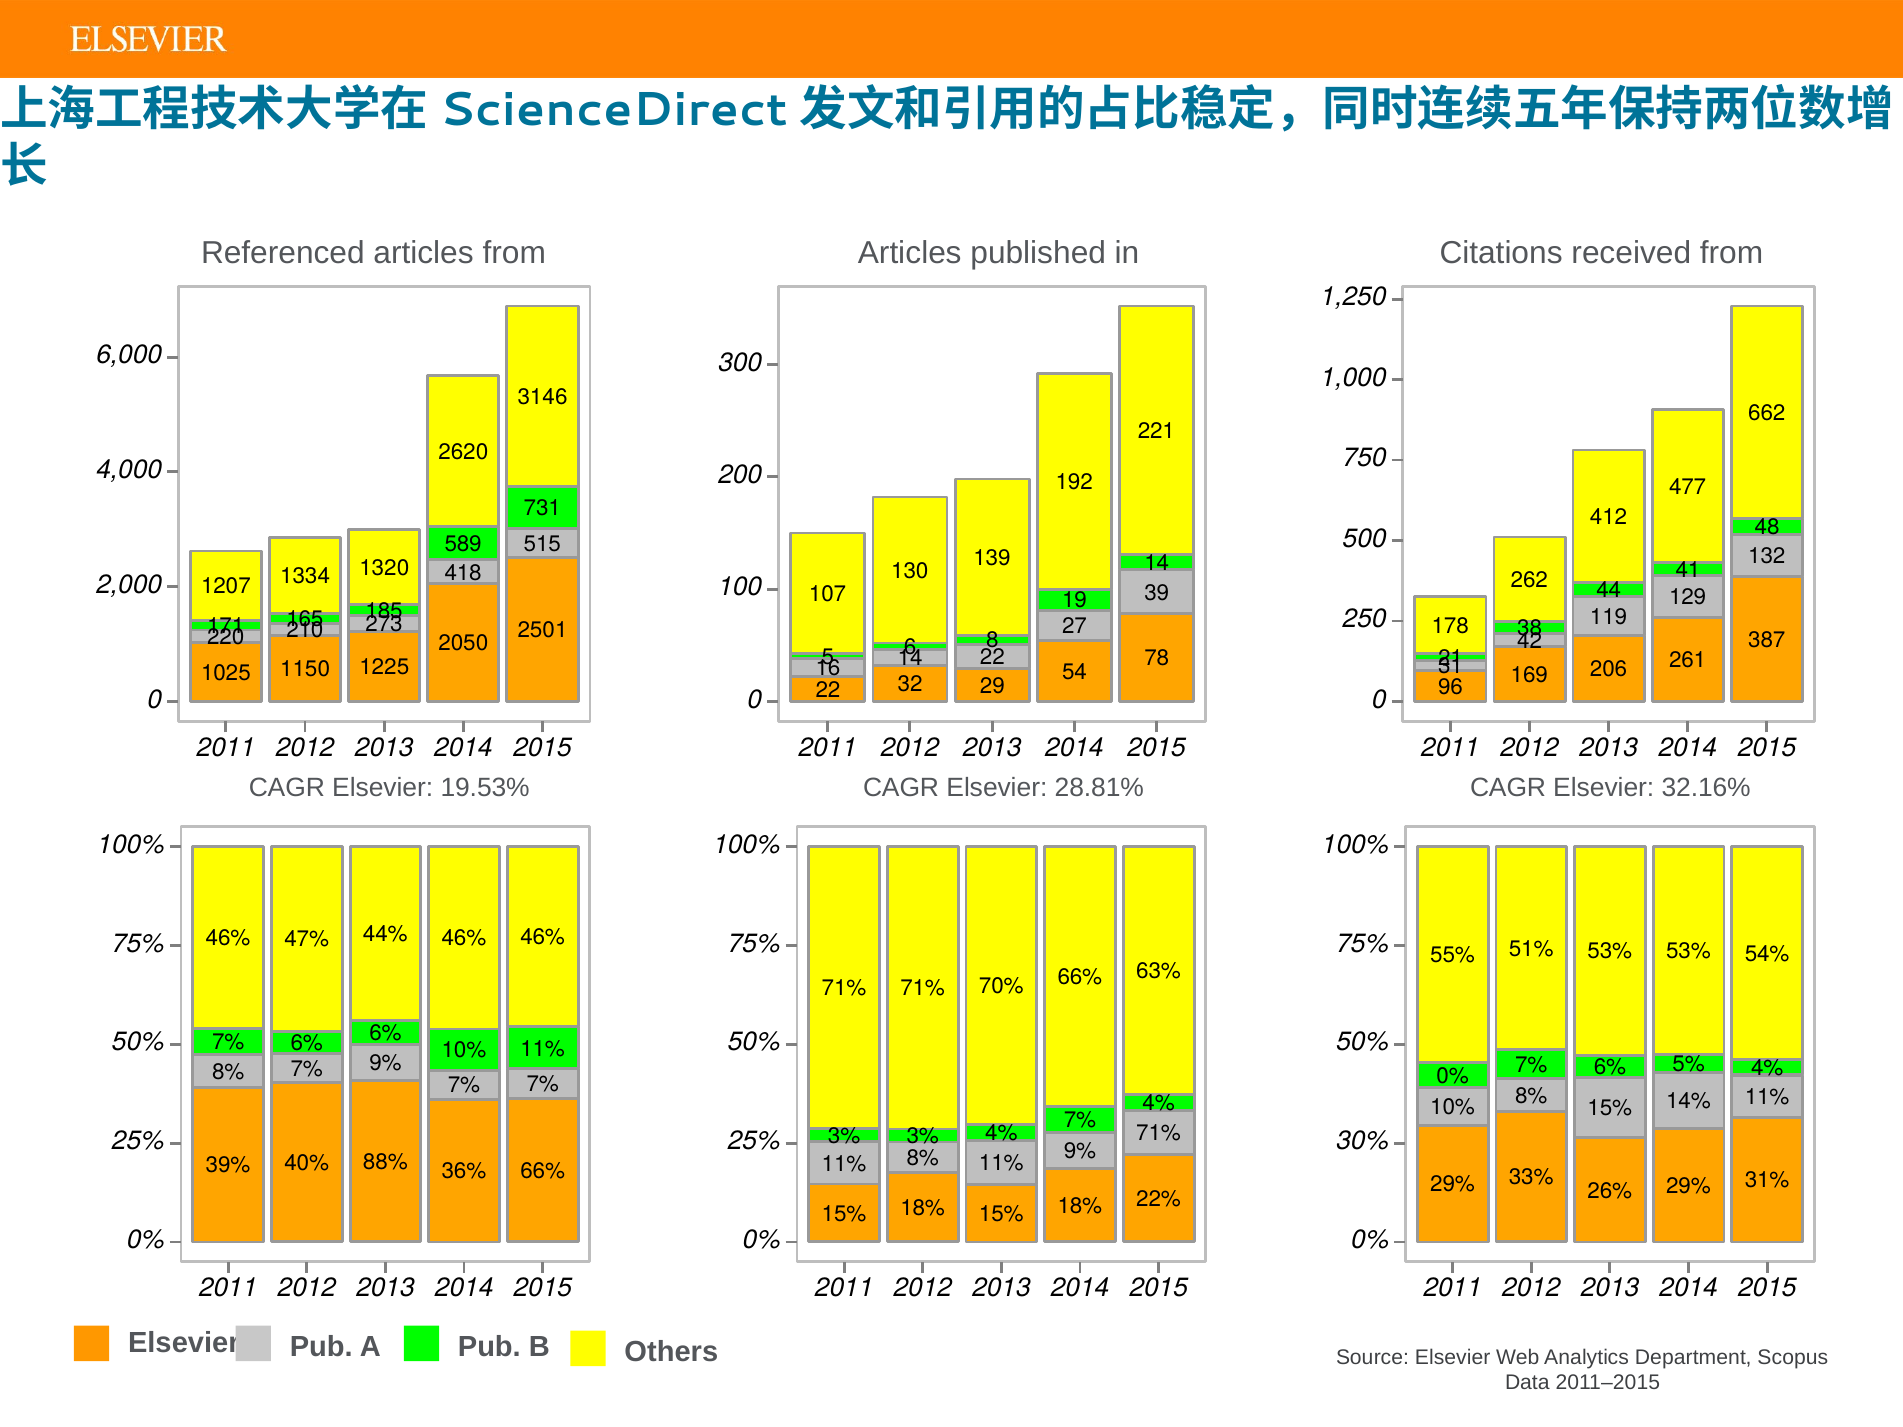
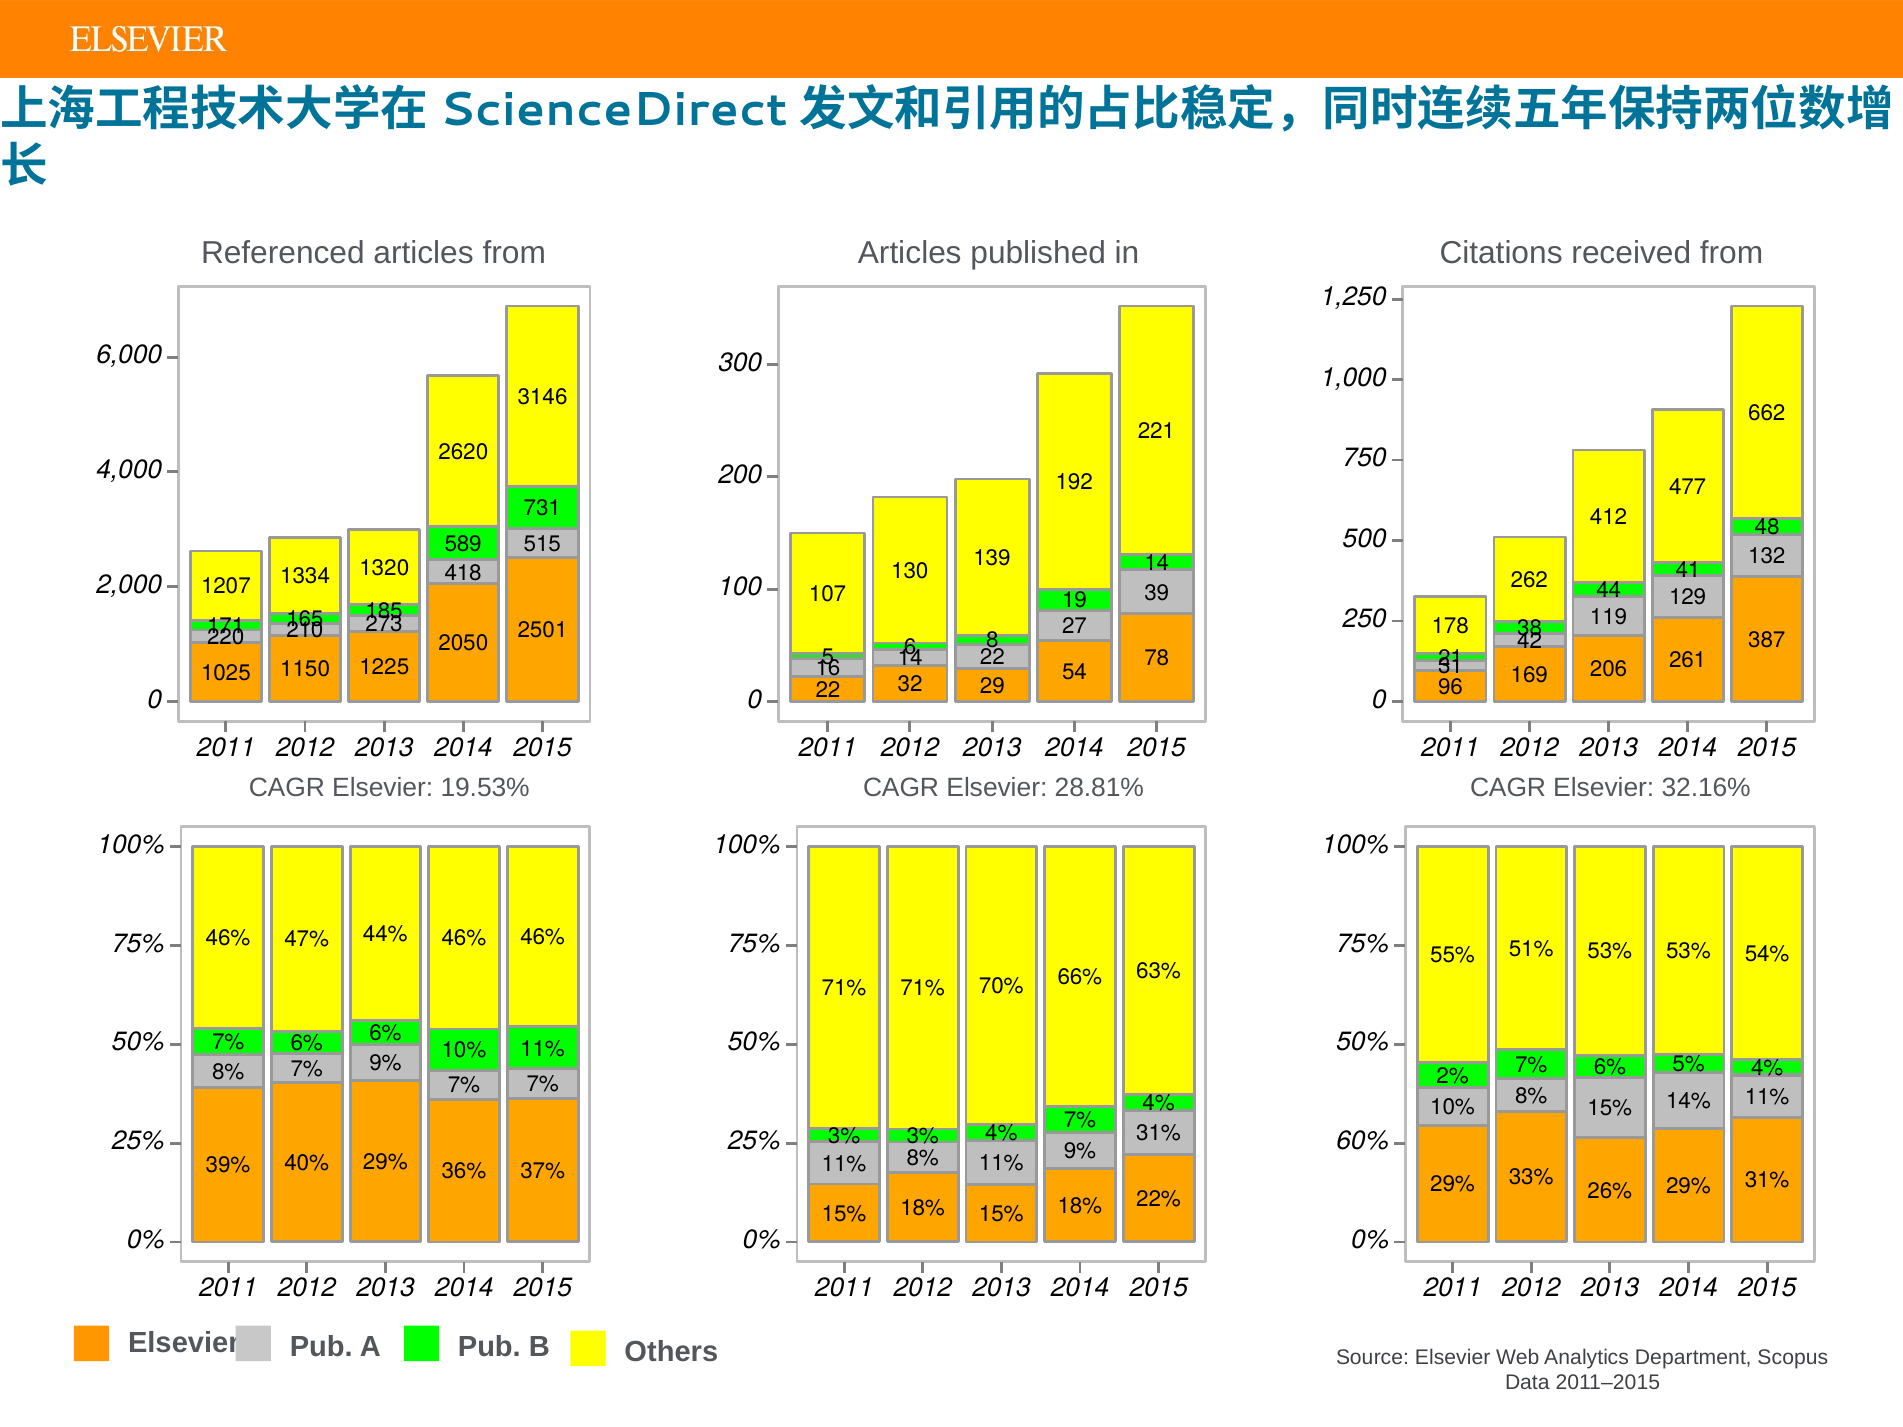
0%: 0% -> 2% (1453, 1076)
71%: 71% -> 31% (1159, 1133)
30%: 30% -> 60% (1363, 1141)
88%: 88% -> 29% (385, 1162)
66%: 66% -> 37% (543, 1171)
